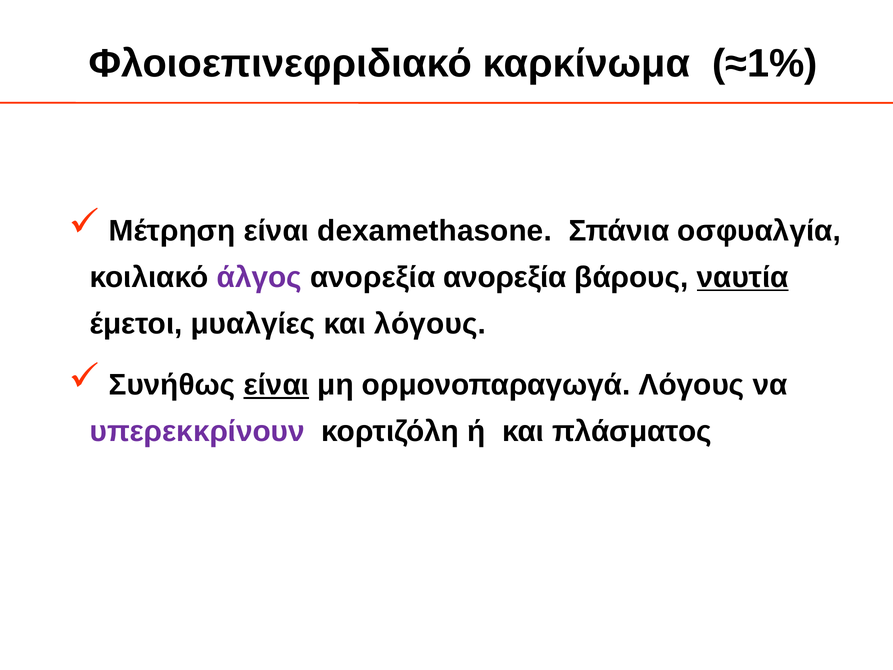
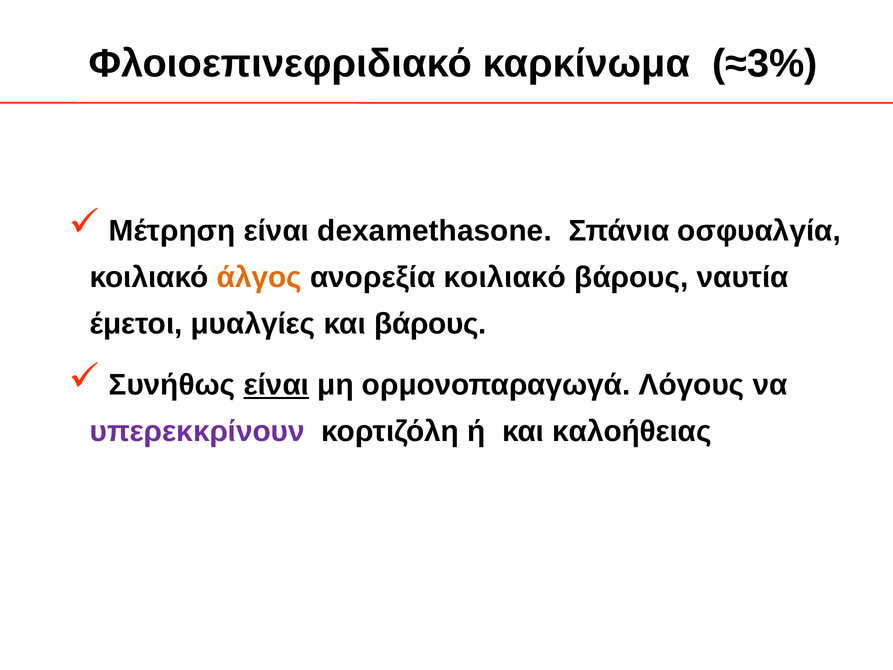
≈1%: ≈1% -> ≈3% (765, 64)
άλγος colour: purple -> orange (259, 277)
ανορεξία ανορεξία: ανορεξία -> κοιλιακό (505, 277)
ναυτία underline: present -> none (743, 277)
και λόγους: λόγους -> βάρους (430, 324)
πλάσματος: πλάσματος -> καλοήθειας (632, 431)
